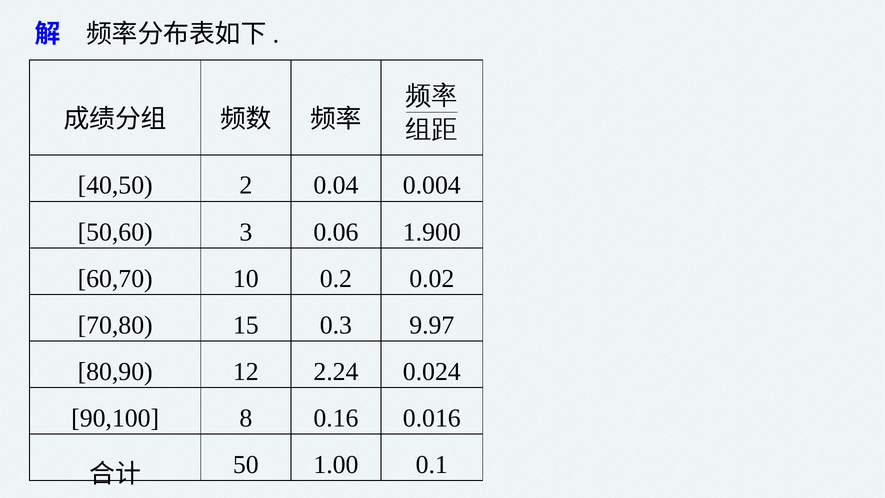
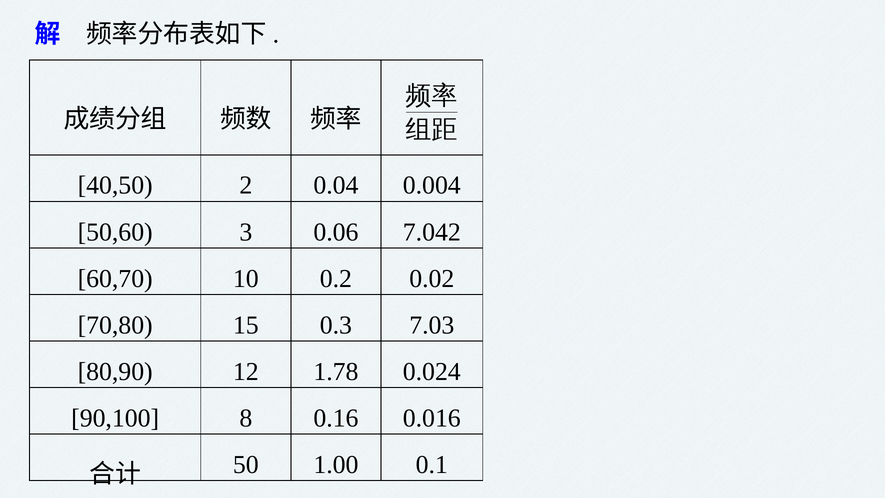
1.900: 1.900 -> 7.042 (432, 232)
9.97: 9.97 -> 7.03 (432, 325)
2.24: 2.24 -> 1.78 (336, 371)
